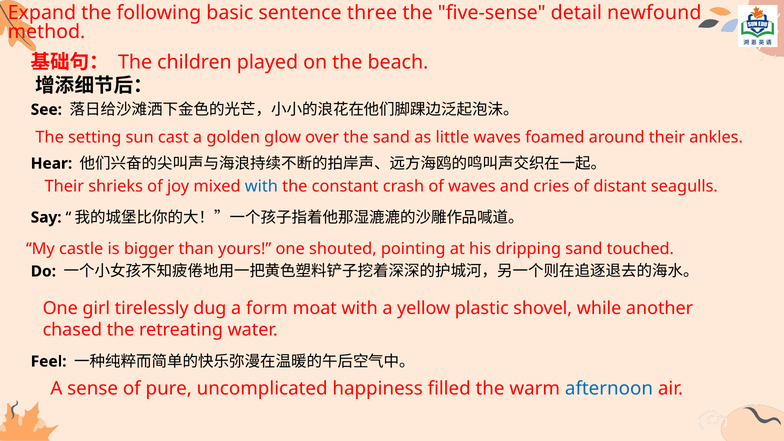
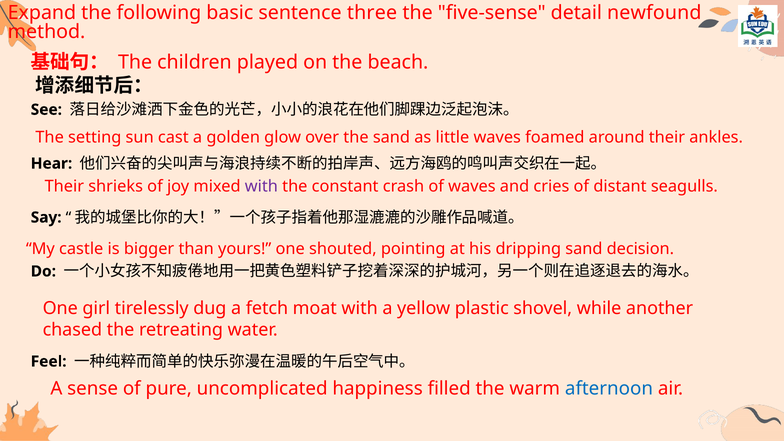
with colour: blue -> purple (261, 186)
touched: touched -> decision (640, 249)
form: form -> fetch (267, 308)
